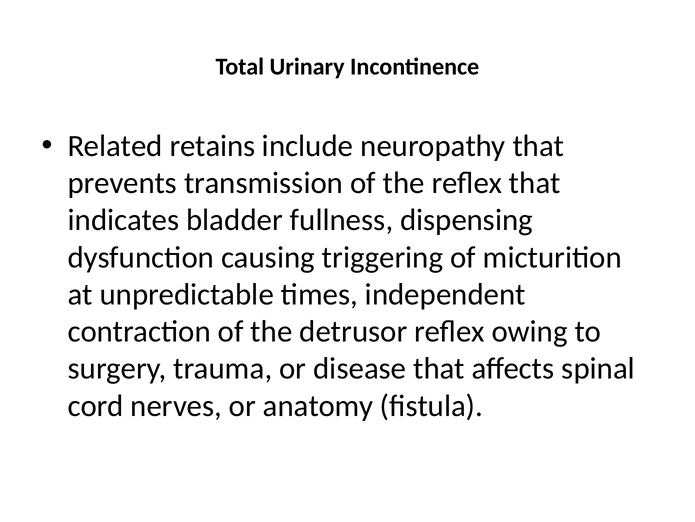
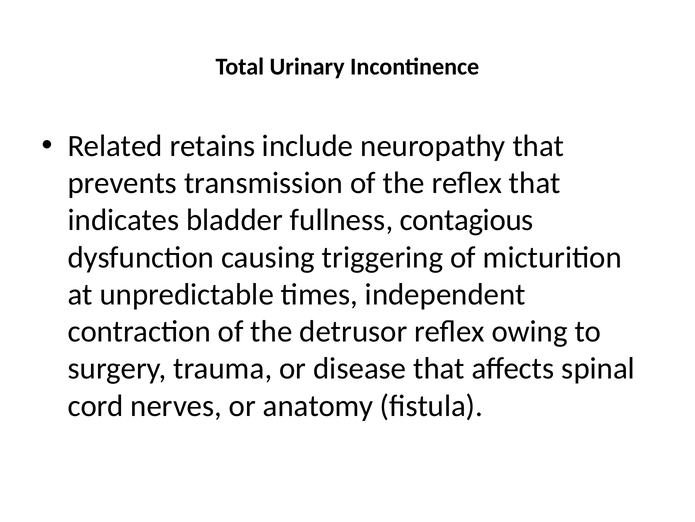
dispensing: dispensing -> contagious (467, 220)
